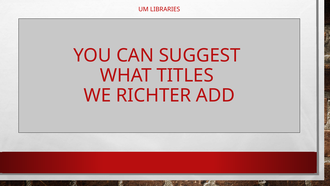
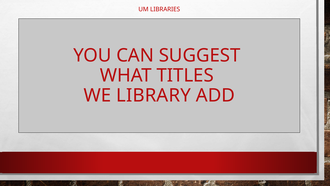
RICHTER: RICHTER -> LIBRARY (153, 95)
